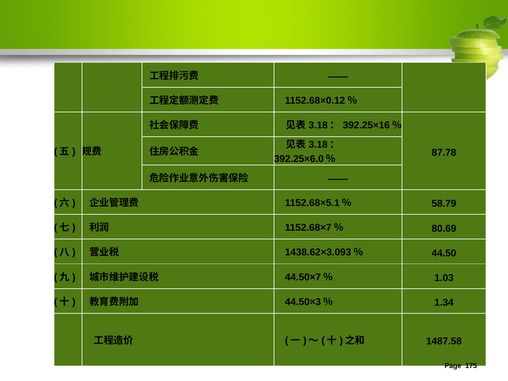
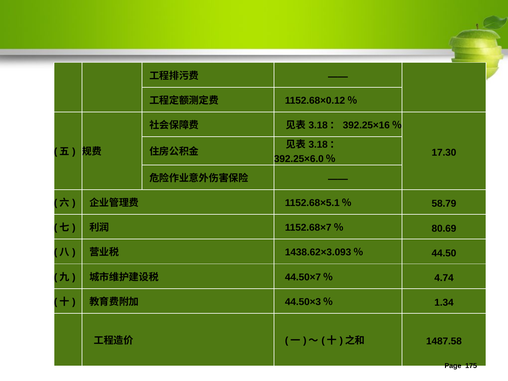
87.78: 87.78 -> 17.30 (444, 152)
1.03: 1.03 -> 4.74 (444, 278)
